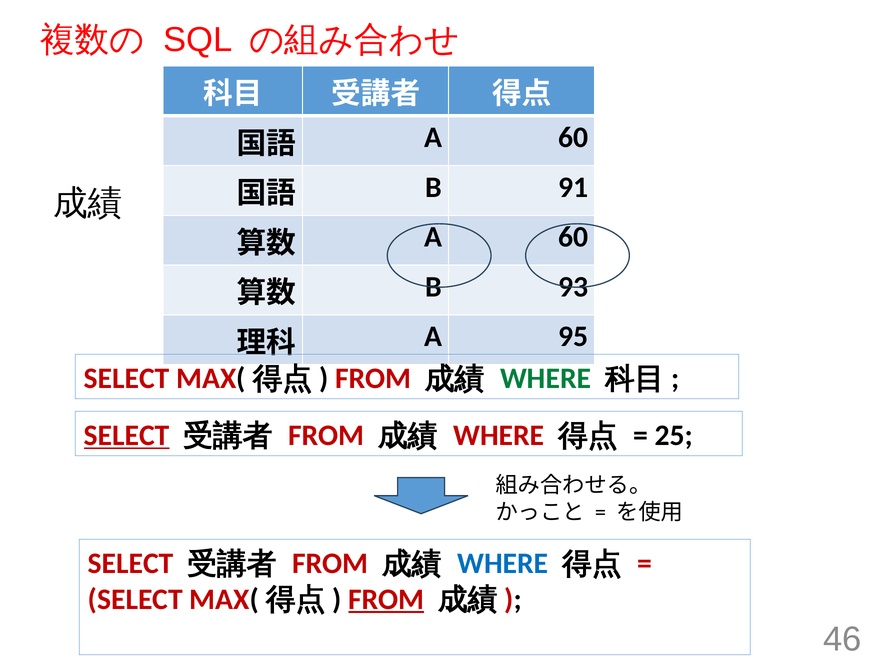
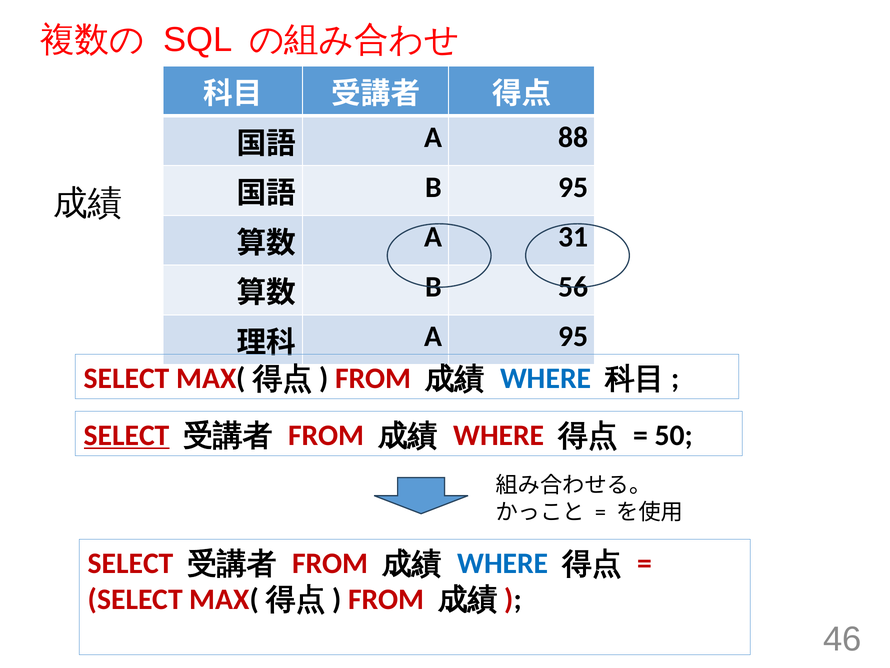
60: 60 -> 88 (573, 137)
B 91: 91 -> 95 (573, 187)
60: 60 -> 31 (573, 237)
93: 93 -> 56 (573, 287)
WHERE colour: green -> blue (546, 378)
25: 25 -> 50 (674, 435)
FROM underline: present -> none (386, 599)
